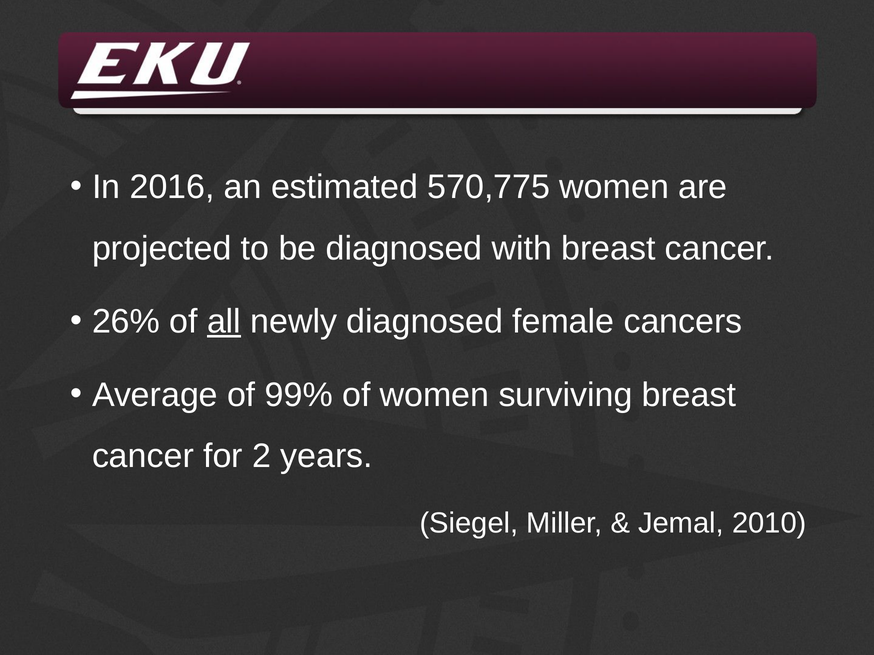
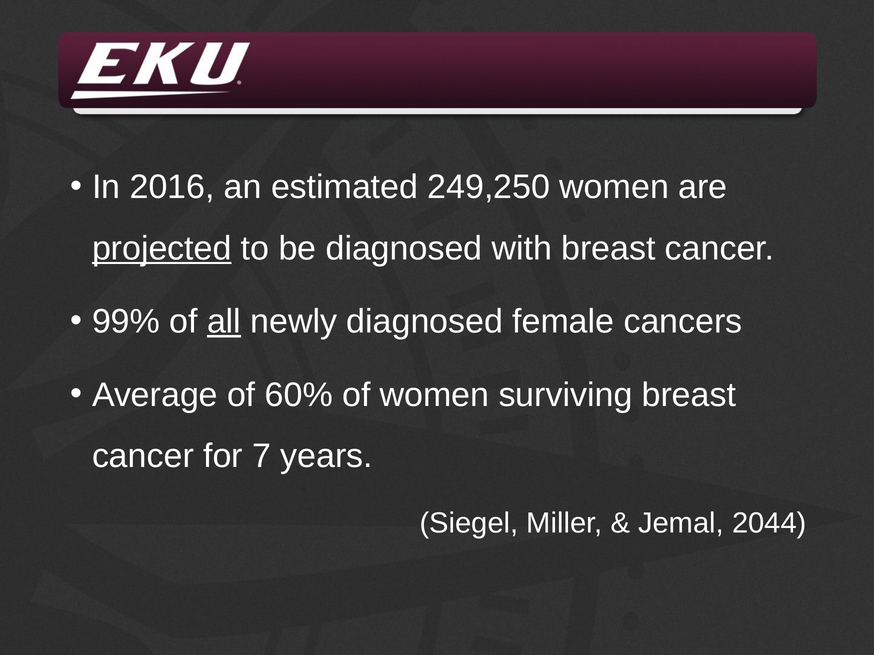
570,775: 570,775 -> 249,250 (489, 187)
projected underline: none -> present (162, 249)
26%: 26% -> 99% (126, 322)
99%: 99% -> 60% (299, 395)
2: 2 -> 7 (262, 456)
2010: 2010 -> 2044 (769, 524)
